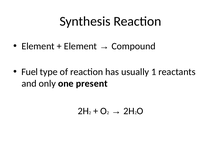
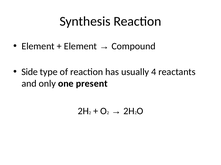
Fuel: Fuel -> Side (30, 72)
1: 1 -> 4 (154, 72)
